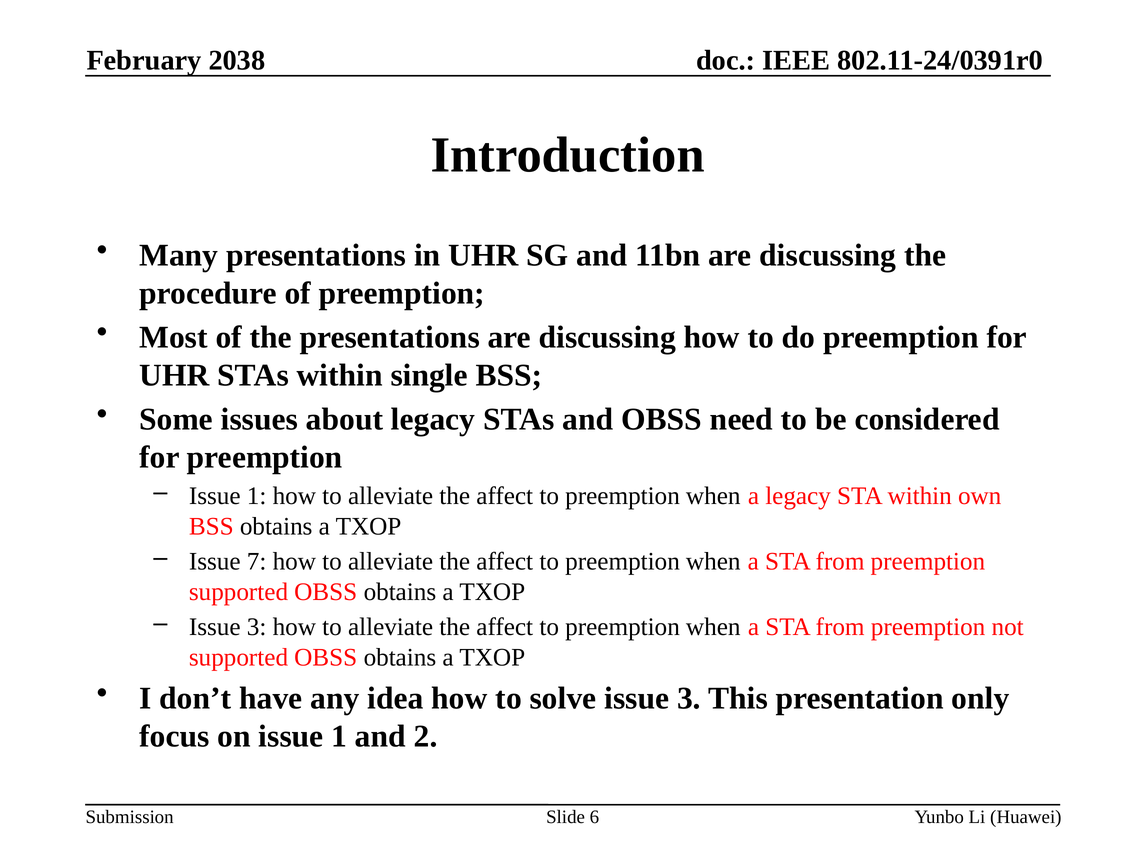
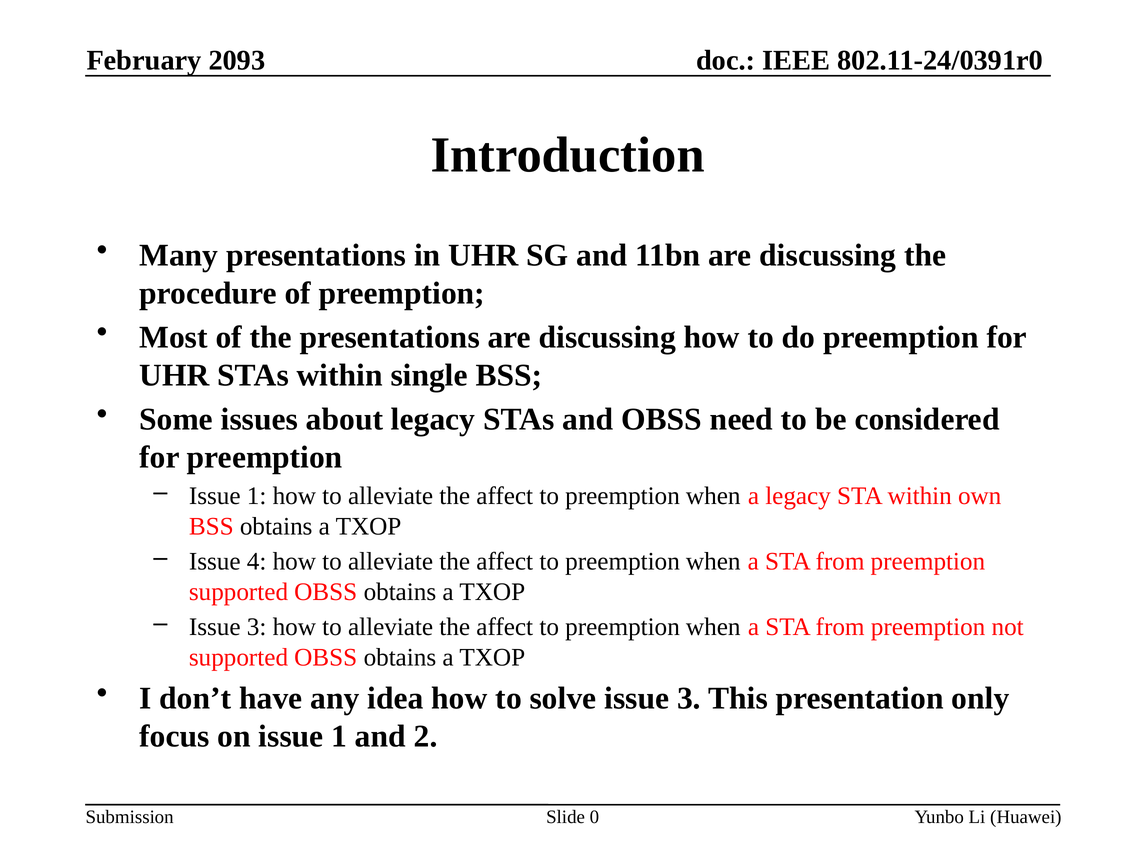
2038: 2038 -> 2093 (237, 61)
7: 7 -> 4 (257, 562)
6: 6 -> 0 (594, 817)
